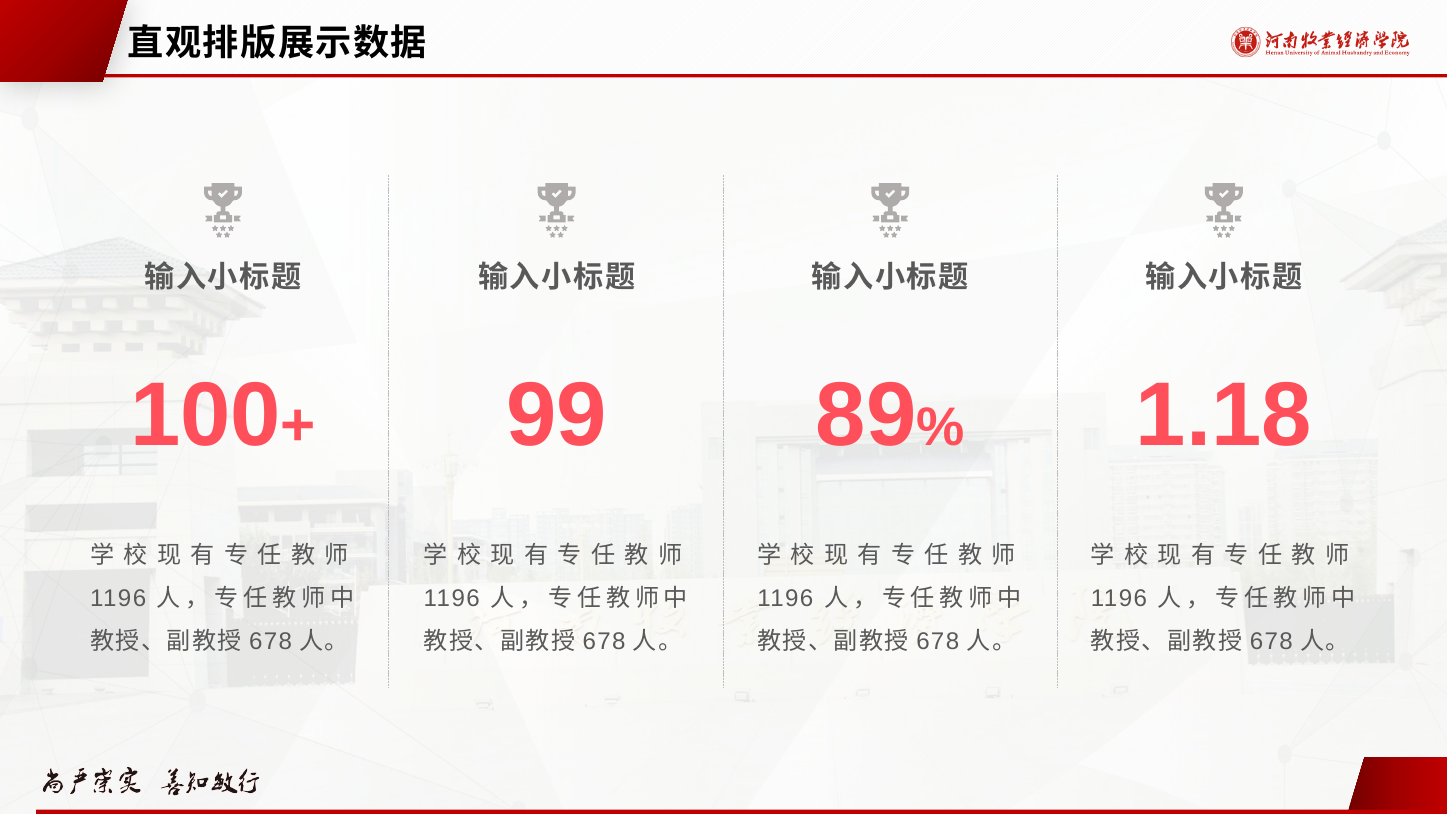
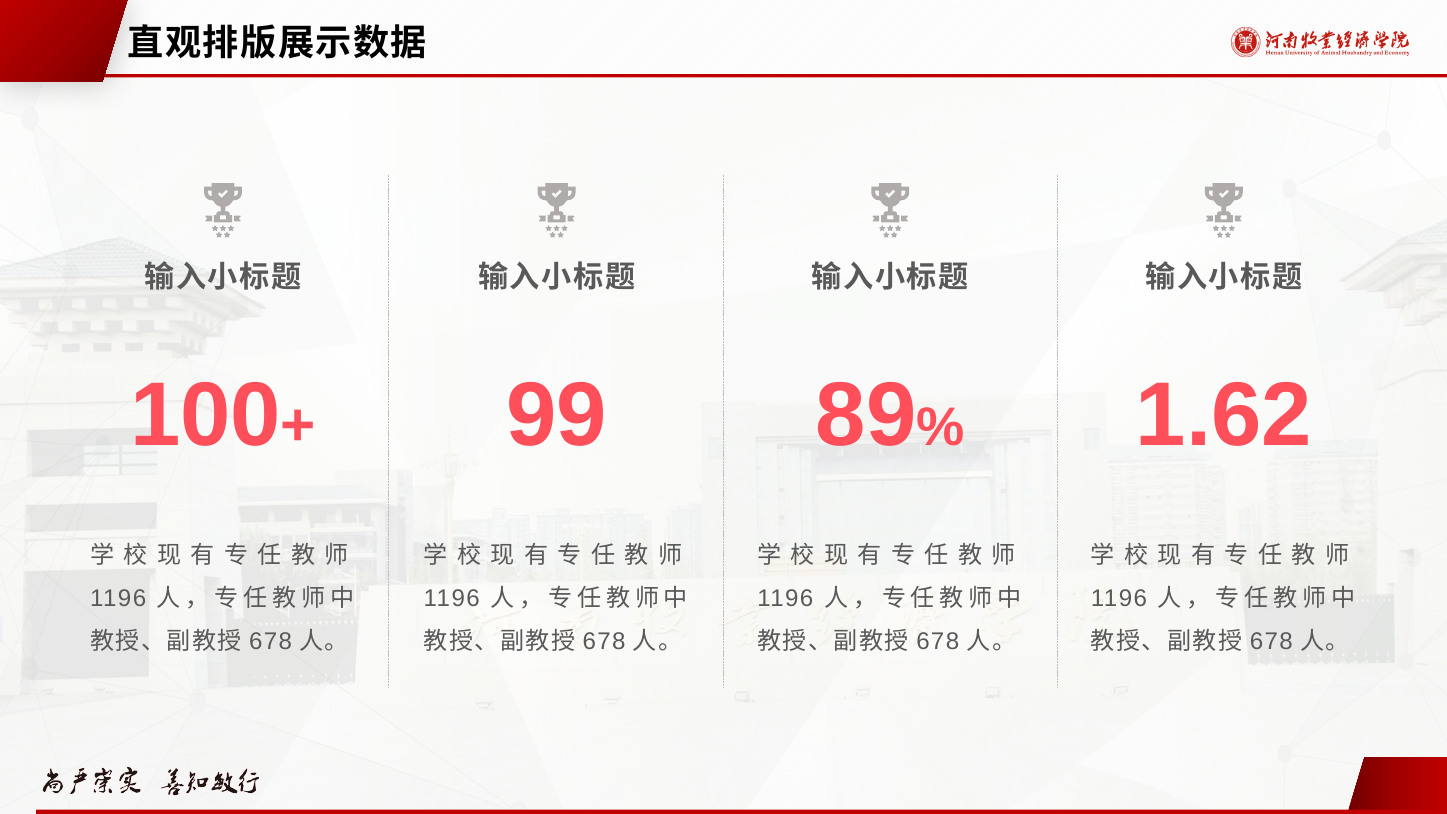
1.18: 1.18 -> 1.62 (1224, 416)
